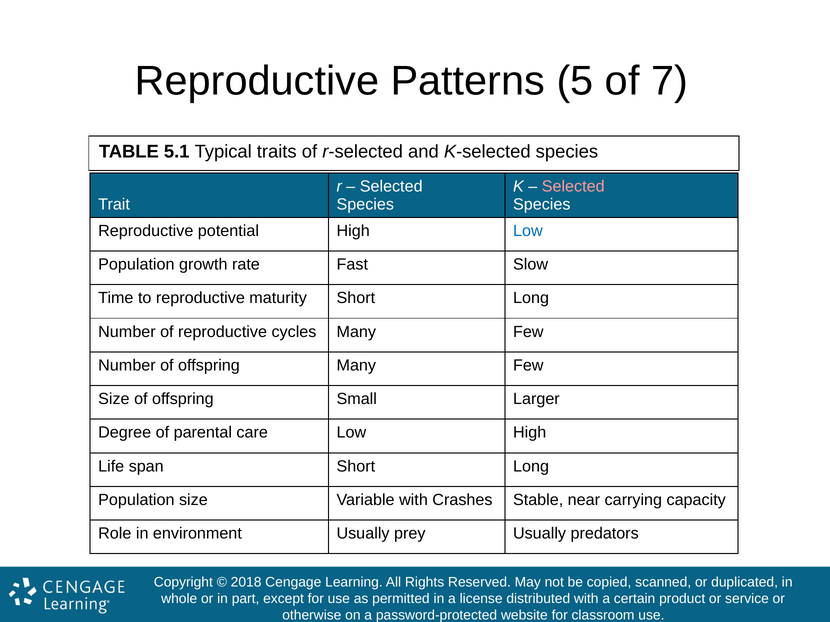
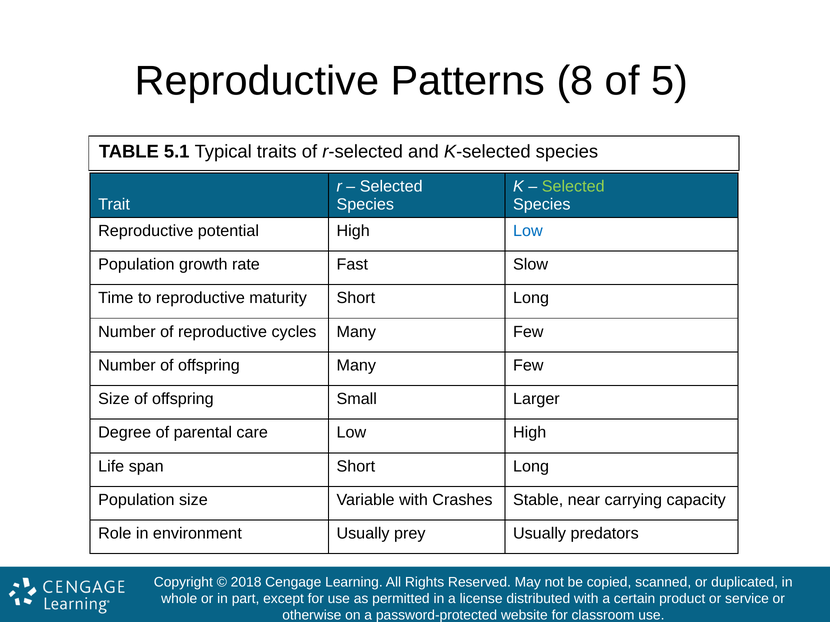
5: 5 -> 8 (575, 81)
7: 7 -> 5 (670, 81)
Selected colour: pink -> light green (573, 186)
